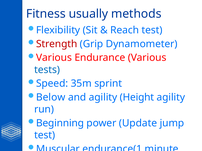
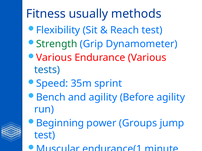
Strength colour: red -> green (57, 44)
Below: Below -> Bench (51, 98)
Height: Height -> Before (137, 98)
Update: Update -> Groups (138, 123)
